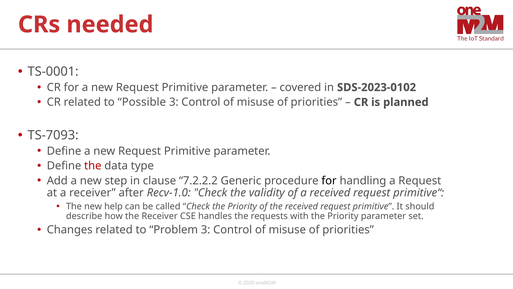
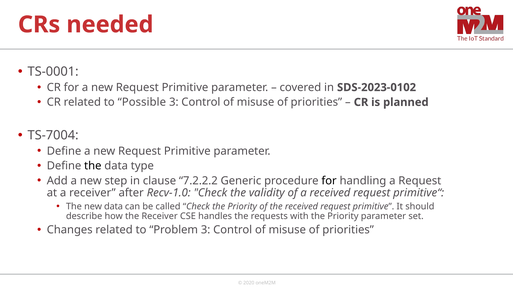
TS-7093: TS-7093 -> TS-7004 (53, 135)
the colour: red -> black (93, 166)
new help: help -> data (114, 206)
